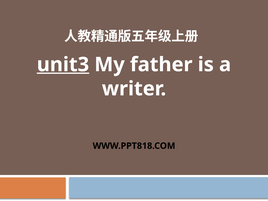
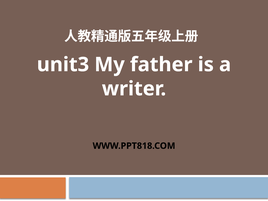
unit3 underline: present -> none (63, 65)
